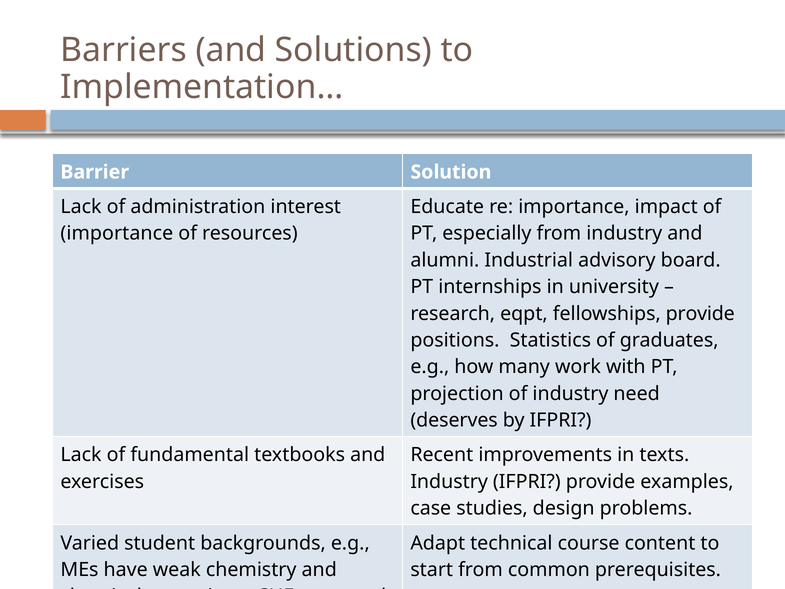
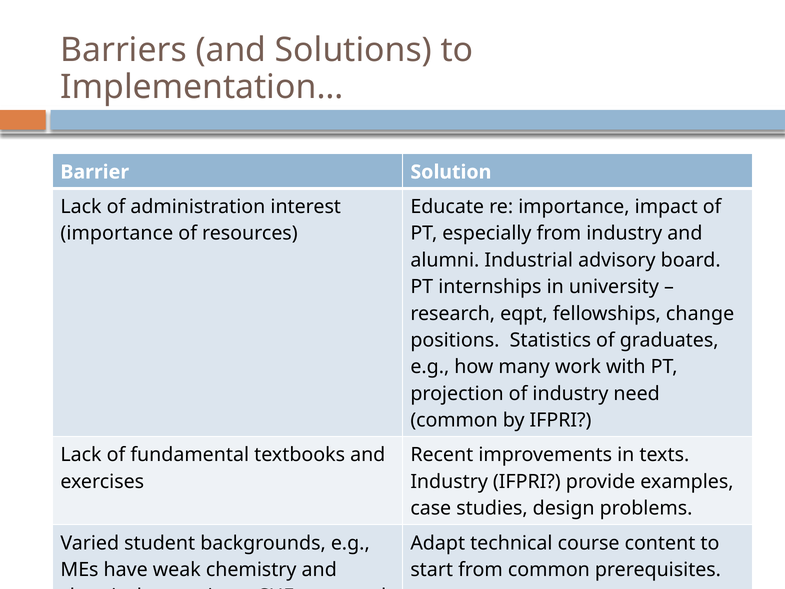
fellowships provide: provide -> change (700, 313)
deserves: deserves -> common (454, 420)
